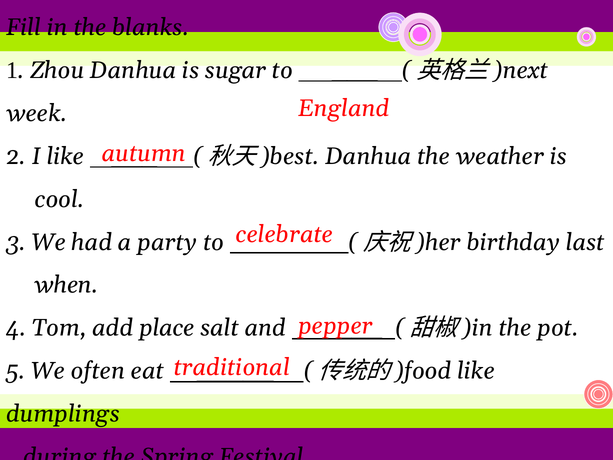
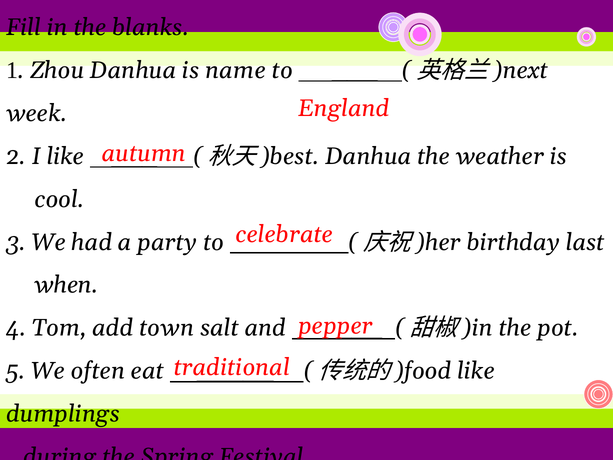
sugar: sugar -> name (235, 70)
place: place -> town (167, 328)
